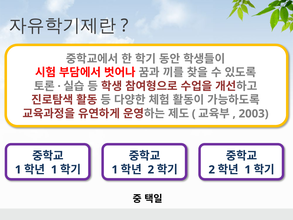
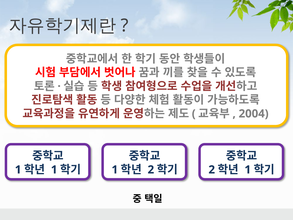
2003: 2003 -> 2004 (254, 114)
